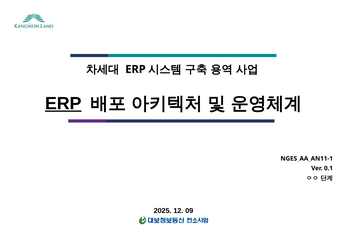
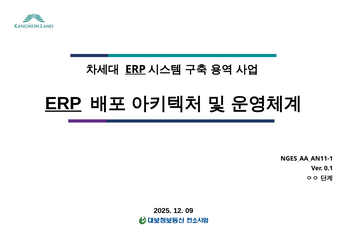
ERP underline: none -> present (135, 69)
